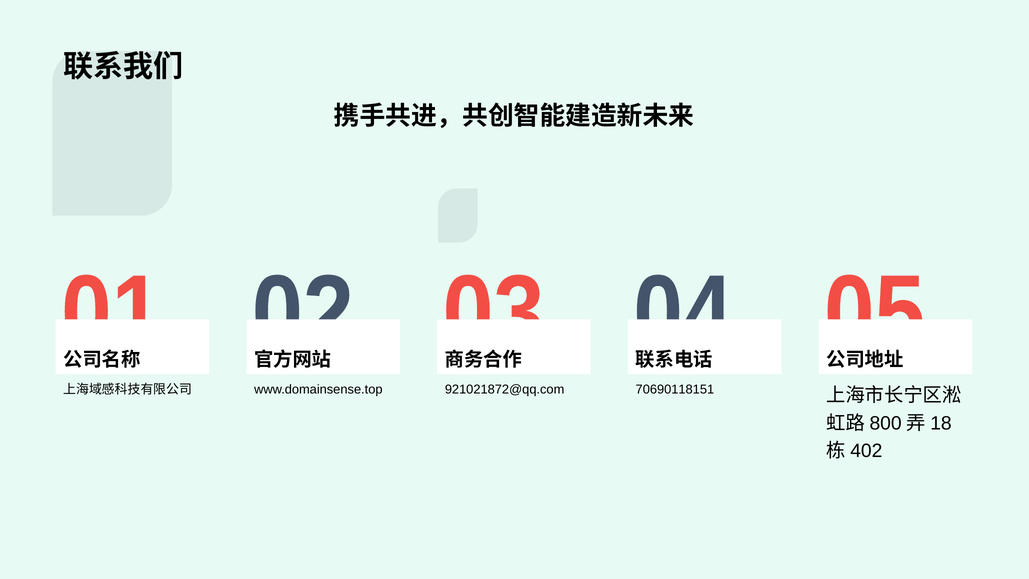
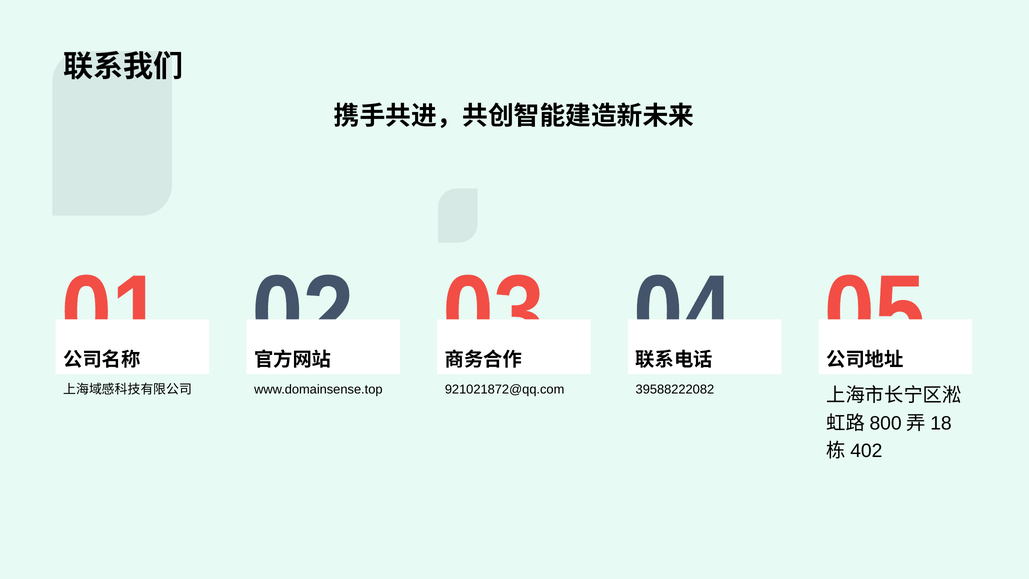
70690118151: 70690118151 -> 39588222082 (675, 390)
